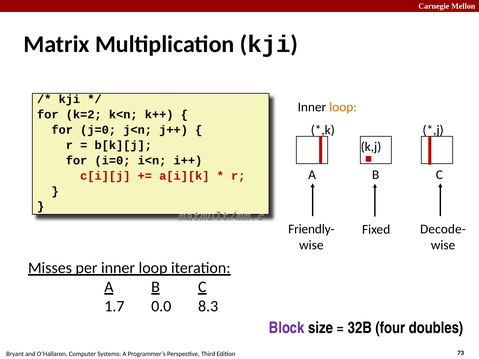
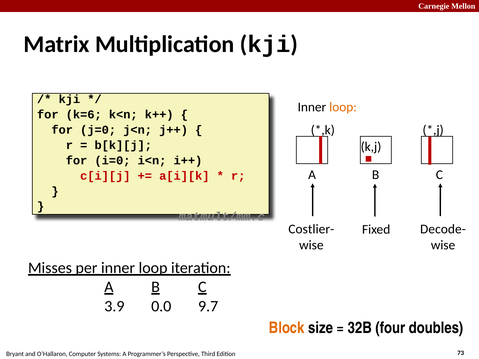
k=2: k=2 -> k=6 (84, 115)
Friendly-: Friendly- -> Costlier- (311, 229)
1.7: 1.7 -> 3.9 (114, 306)
8.3: 8.3 -> 9.7 (208, 306)
Block colour: purple -> orange (287, 328)
